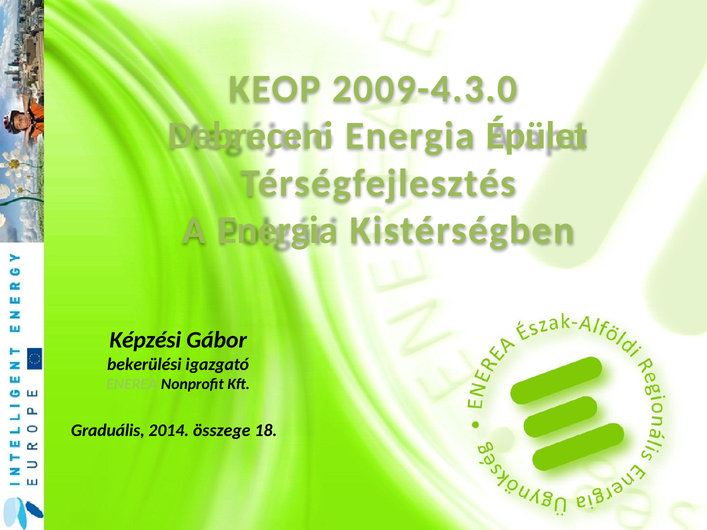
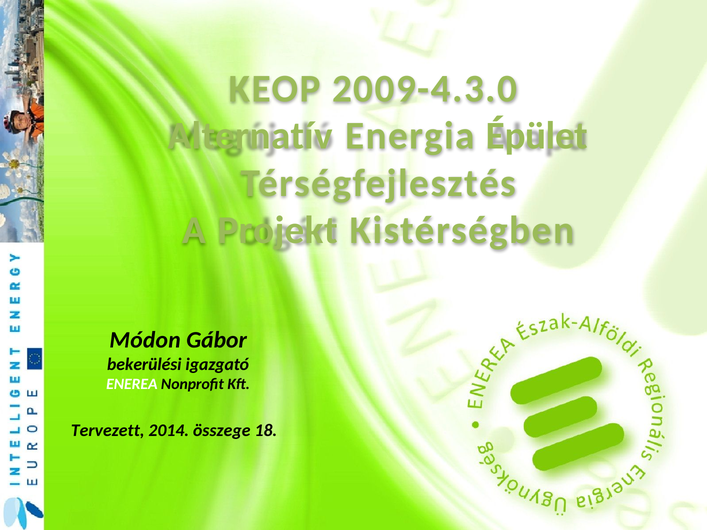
Debreceni: Debreceni -> Alternatív (250, 136)
A Energia: Energia -> Projekt (278, 230)
Képzési: Képzési -> Módon (145, 340)
ENEREA colour: light green -> white (132, 384)
Graduális: Graduális -> Tervezett (108, 431)
